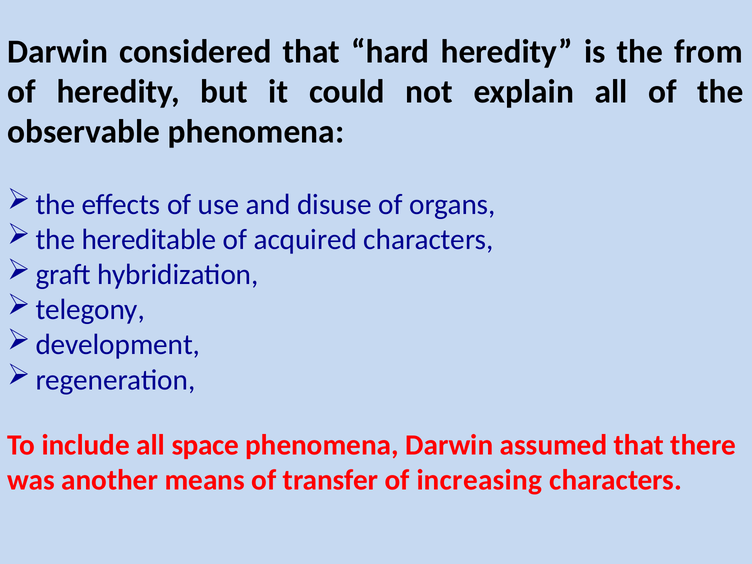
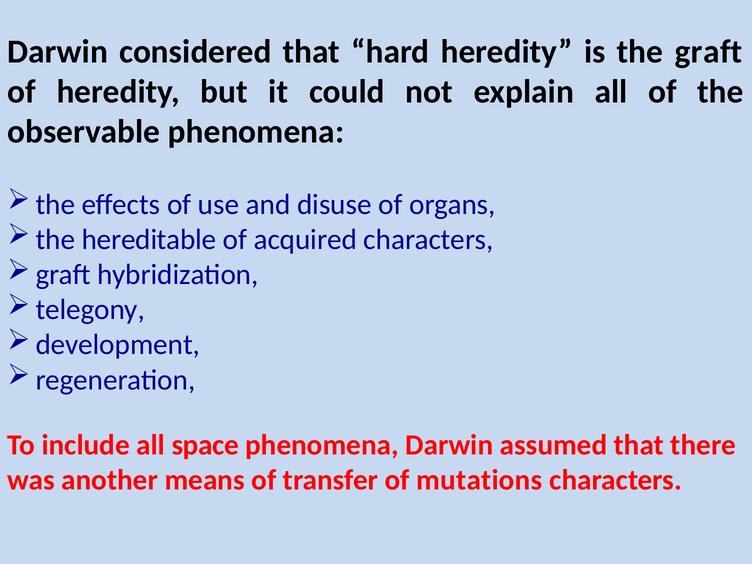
the from: from -> graft (709, 52)
increasing: increasing -> mutations (479, 480)
